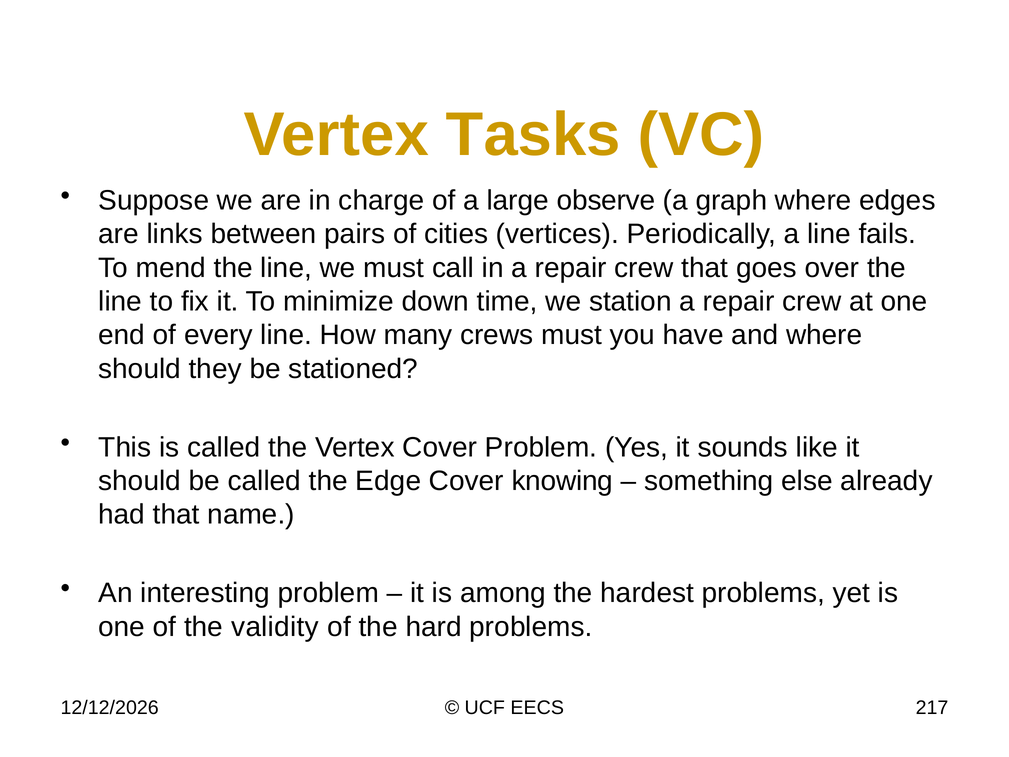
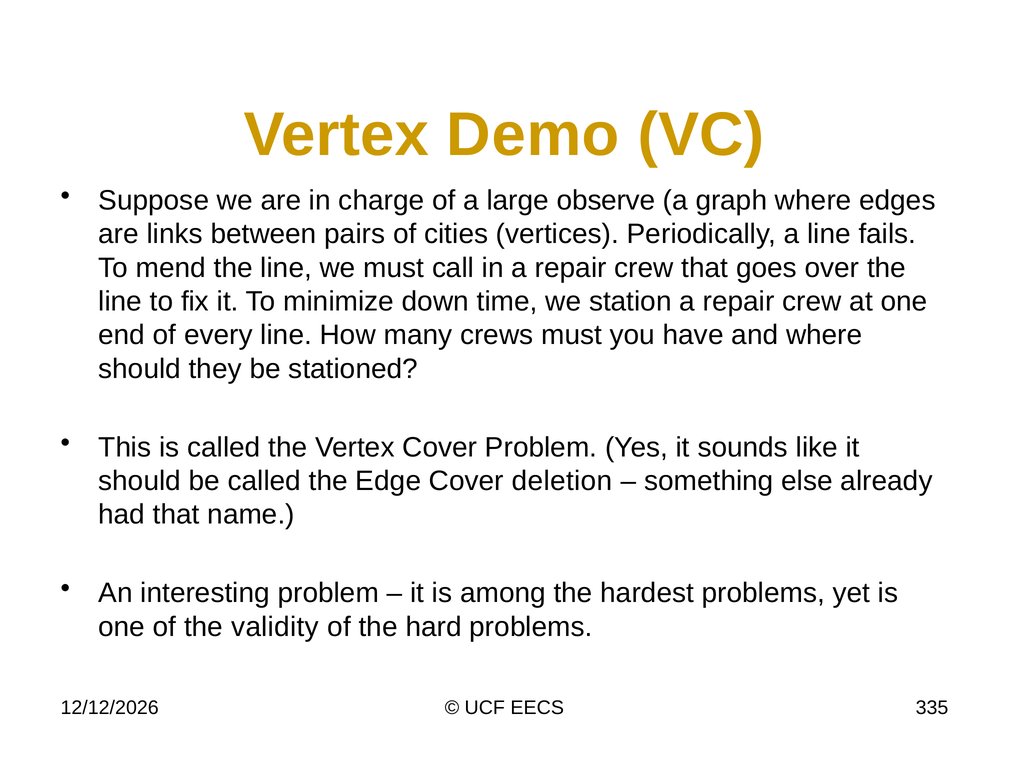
Tasks: Tasks -> Demo (533, 135)
knowing: knowing -> deletion (562, 481)
217: 217 -> 335 (932, 707)
